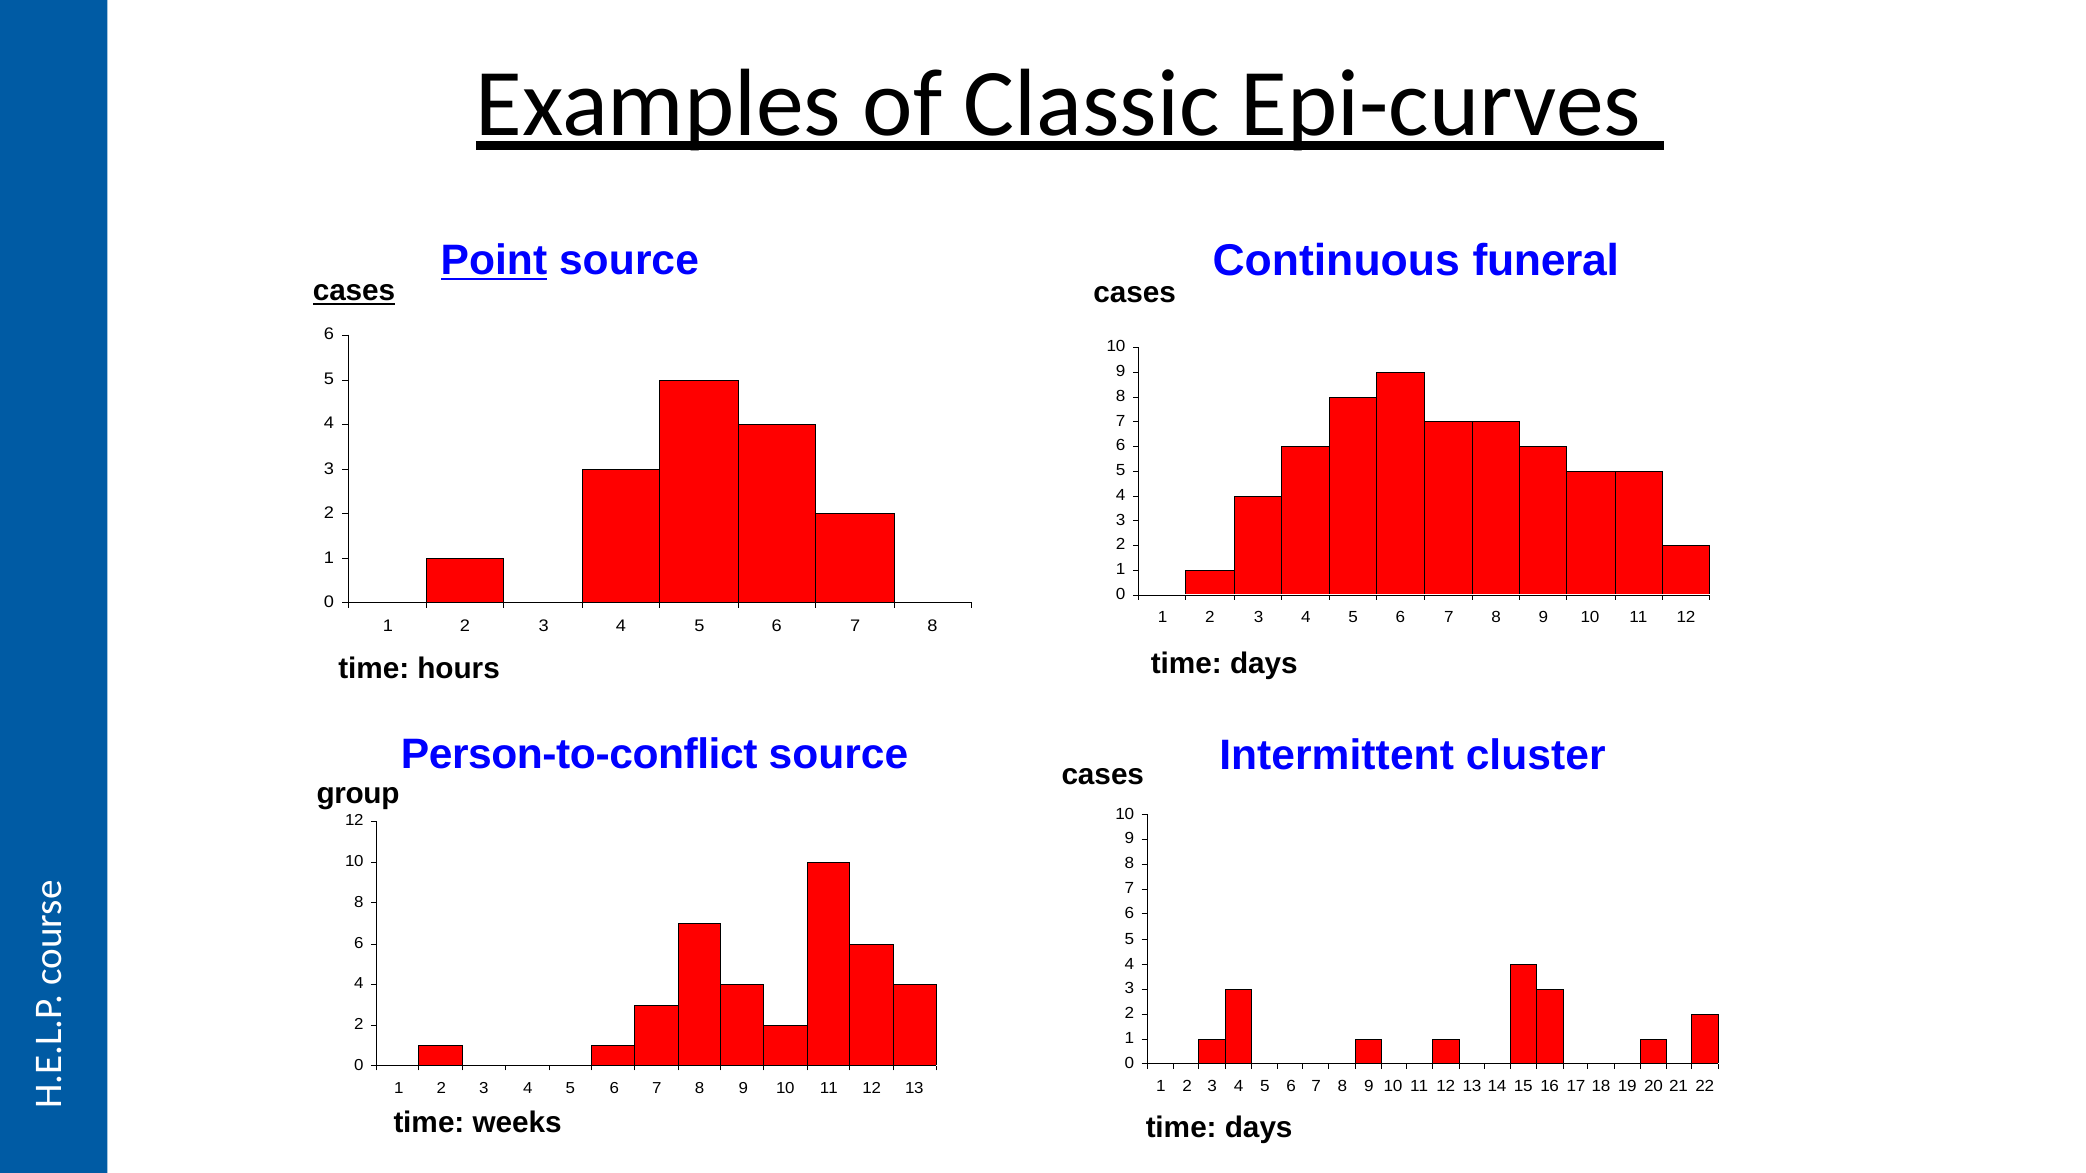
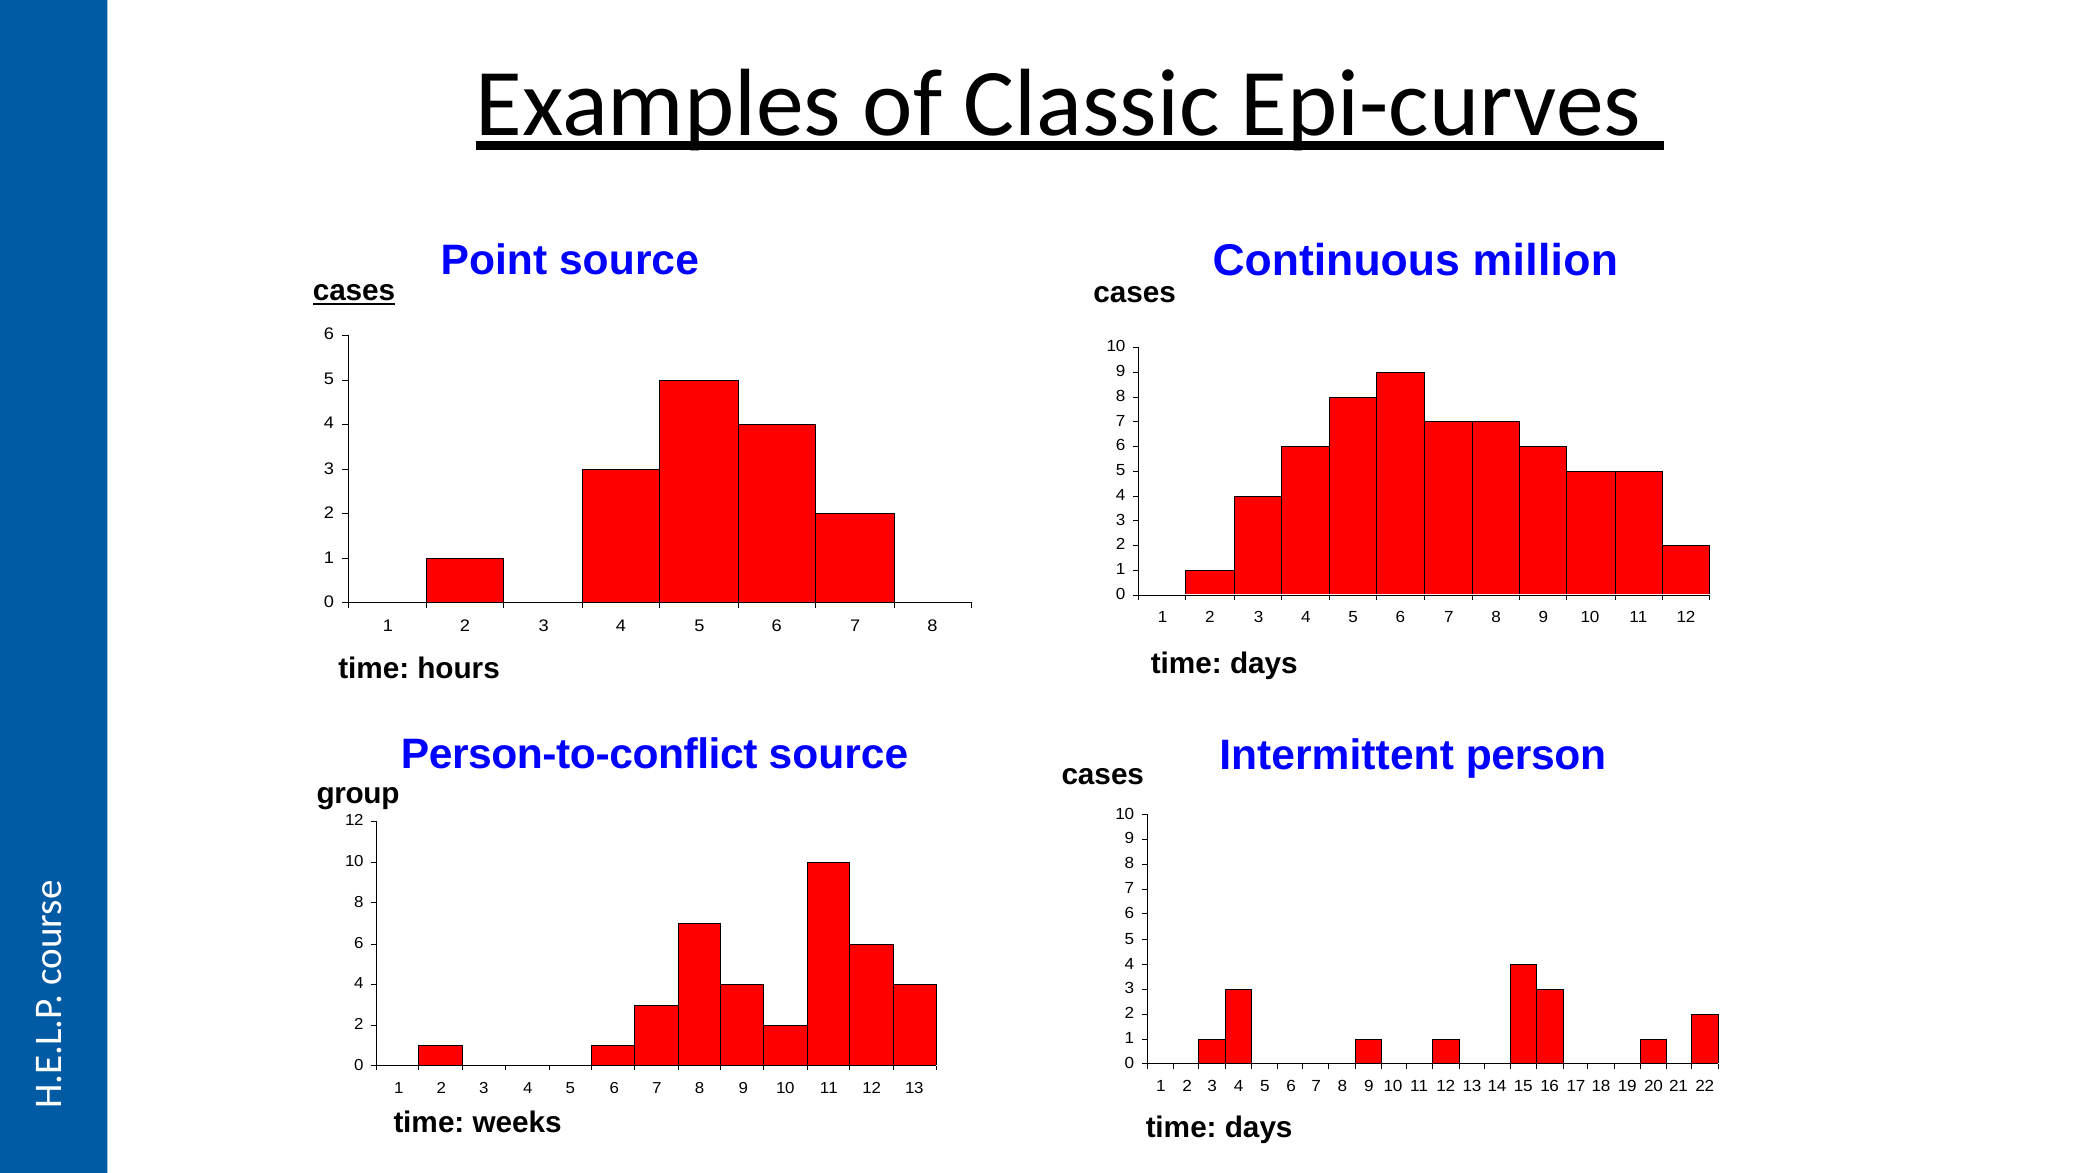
funeral: funeral -> million (1545, 261)
Point underline: present -> none (494, 261)
cluster: cluster -> person (1536, 756)
